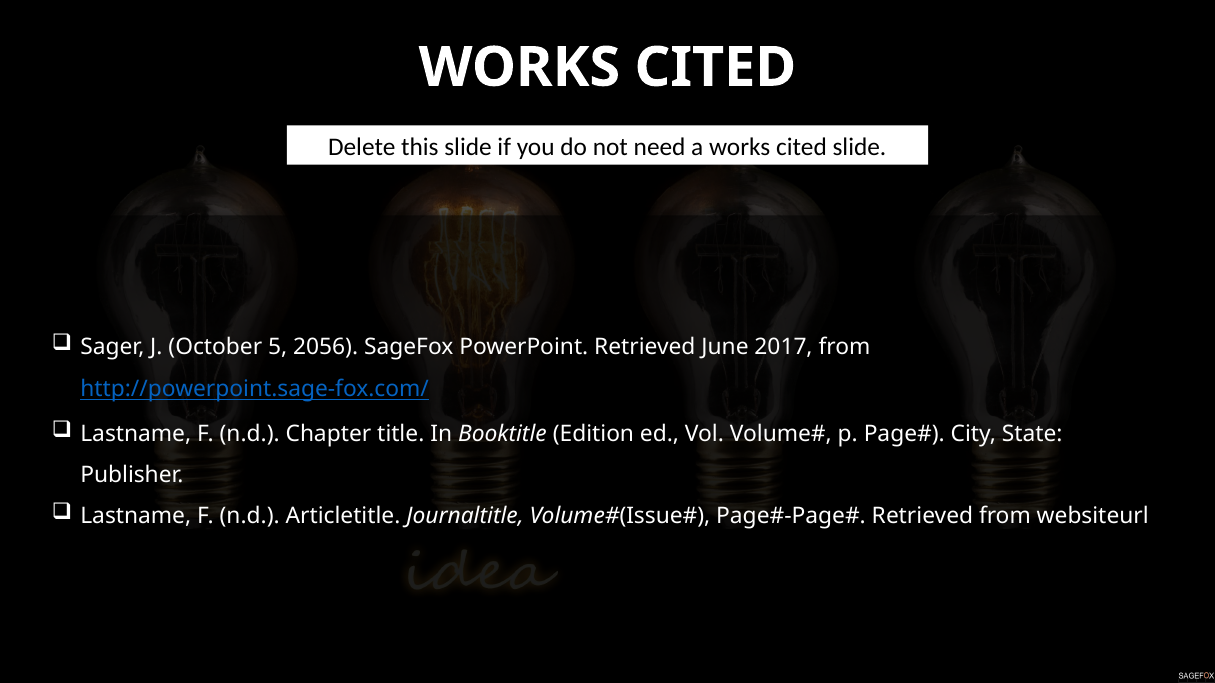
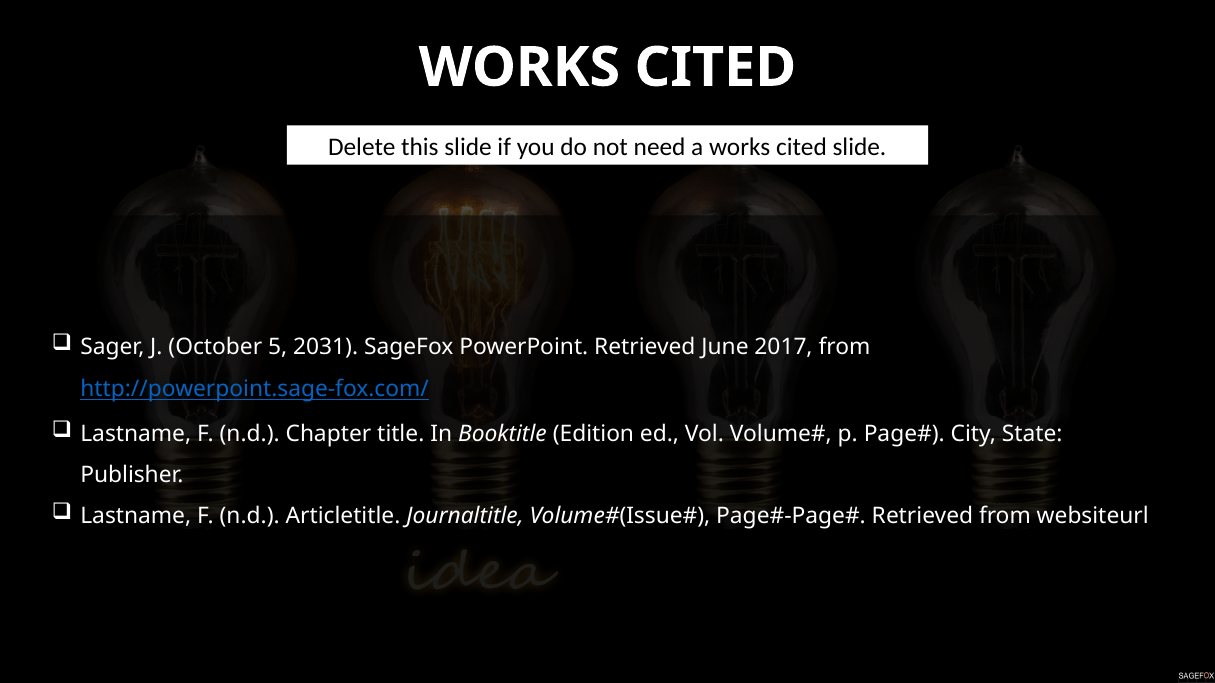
2056: 2056 -> 2031 (326, 347)
